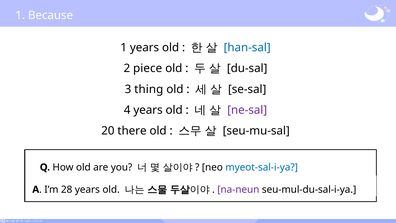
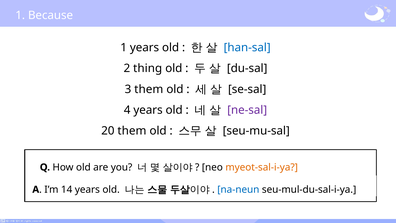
piece: piece -> thing (148, 68)
3 thing: thing -> them (149, 89)
20 there: there -> them (132, 131)
myeot-sal-i-ya colour: blue -> orange (262, 167)
28: 28 -> 14 (67, 189)
na-neun colour: purple -> blue (238, 189)
